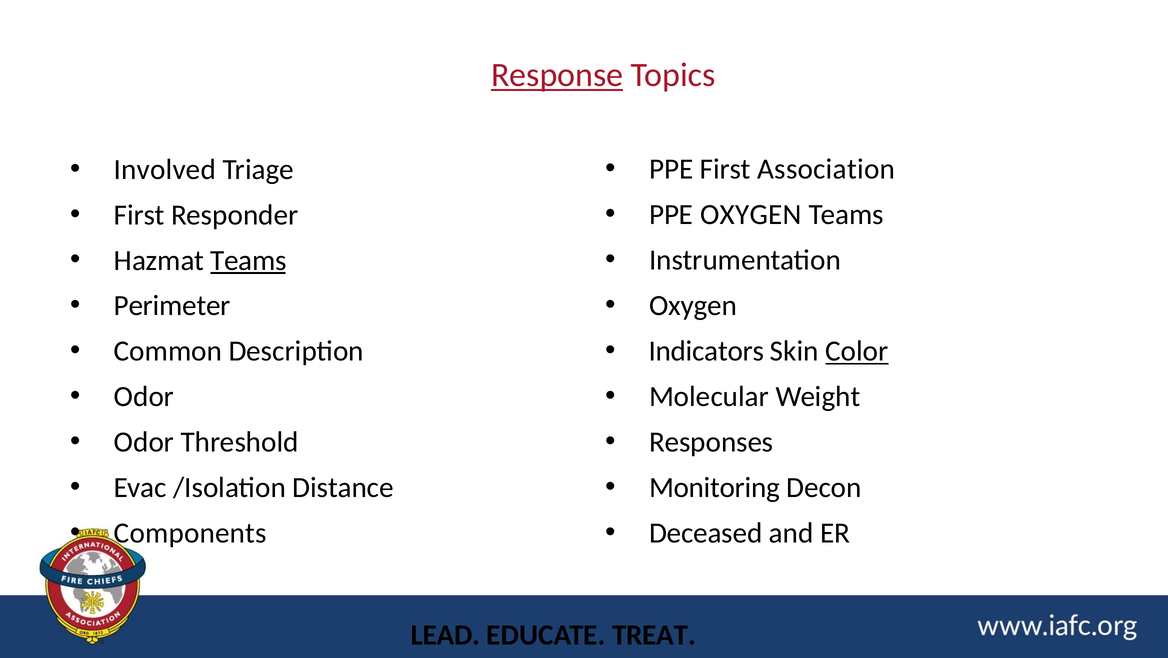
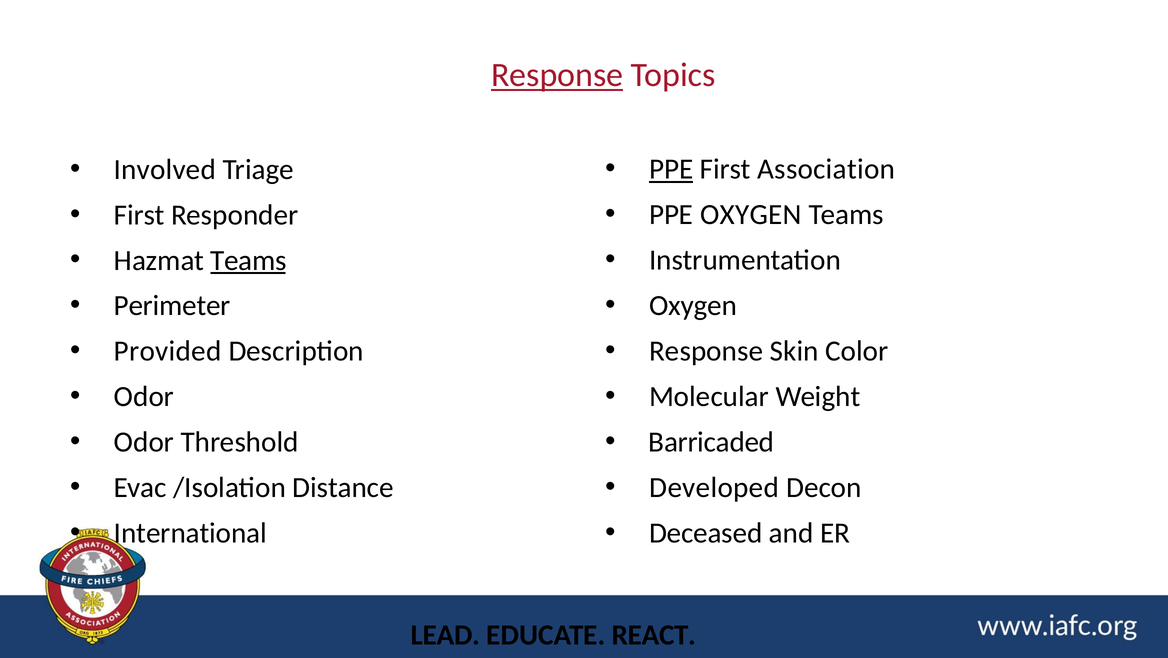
PPE underline: none -> present (671, 169)
Indicators: Indicators -> Response (706, 351)
Color underline: present -> none (857, 351)
Common: Common -> Provided (168, 351)
Responses: Responses -> Barricaded (711, 442)
Monitoring: Monitoring -> Developed (714, 487)
Components: Components -> International (190, 533)
TREAT: TREAT -> REACT (654, 635)
